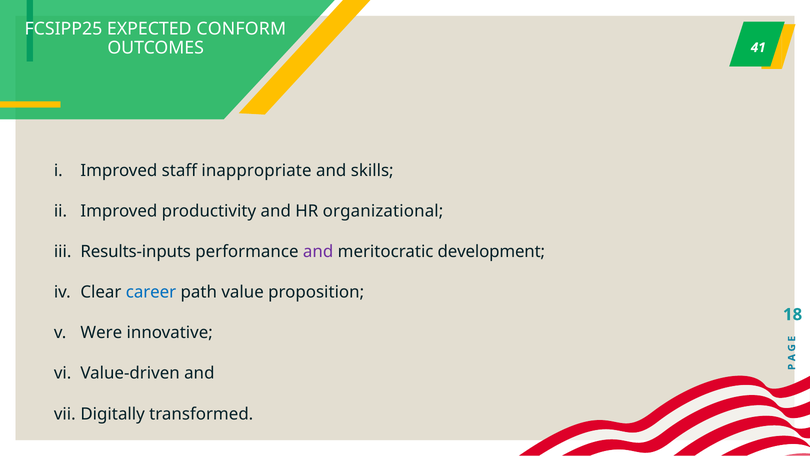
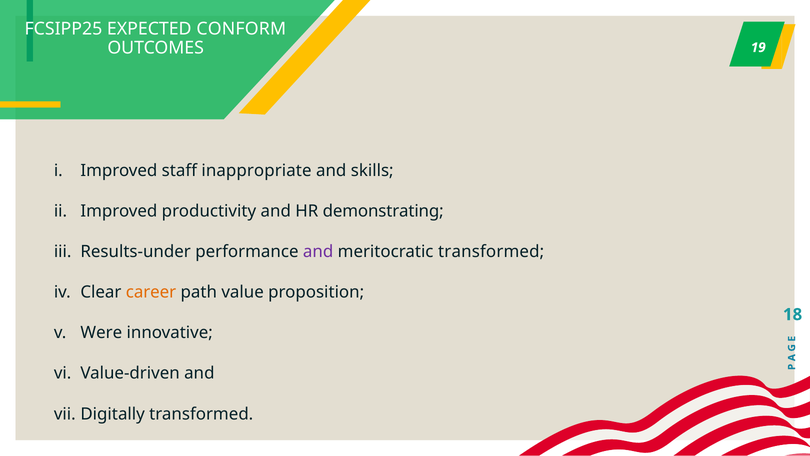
41: 41 -> 19 (758, 48)
organizational: organizational -> demonstrating (383, 211)
Results-inputs: Results-inputs -> Results-under (136, 252)
meritocratic development: development -> transformed (491, 252)
career colour: blue -> orange (151, 292)
